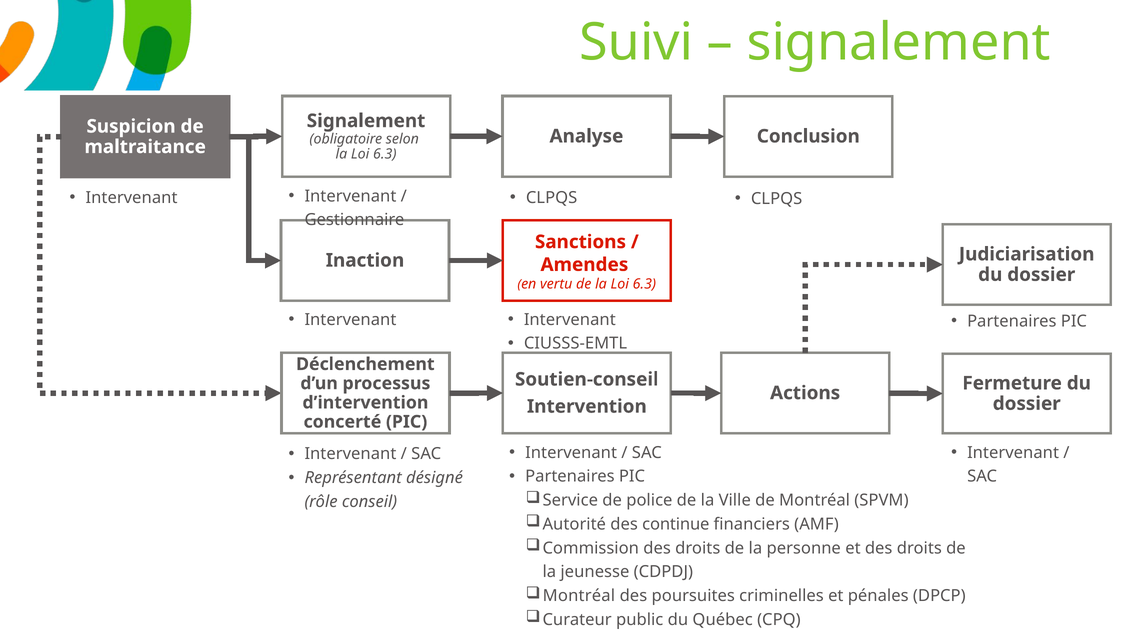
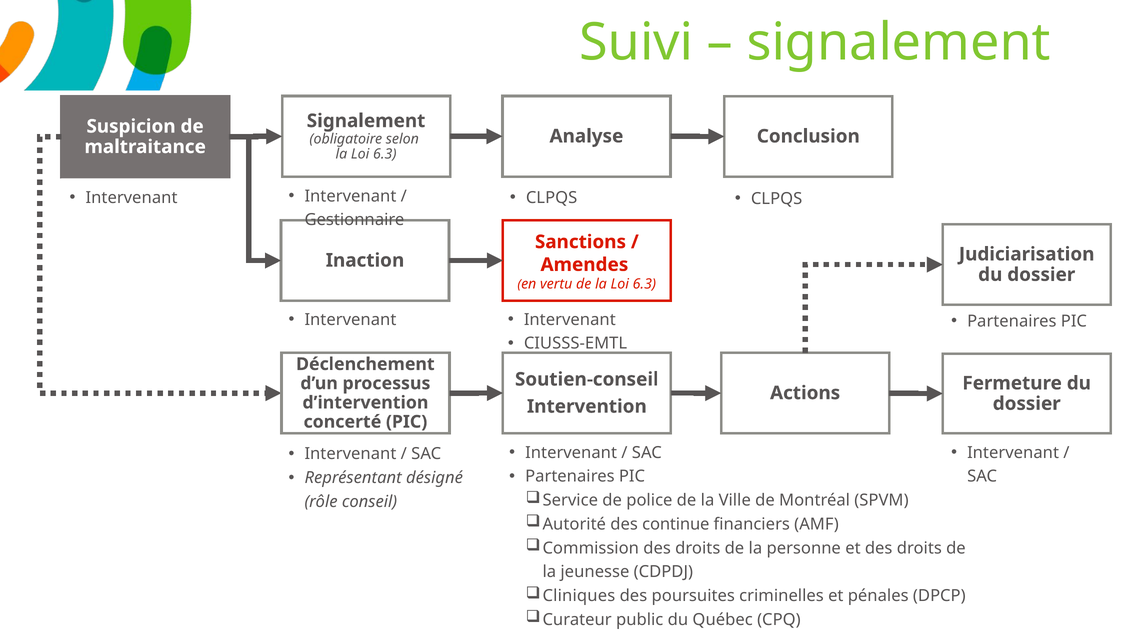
Montréal: Montréal -> Cliniques (579, 596)
